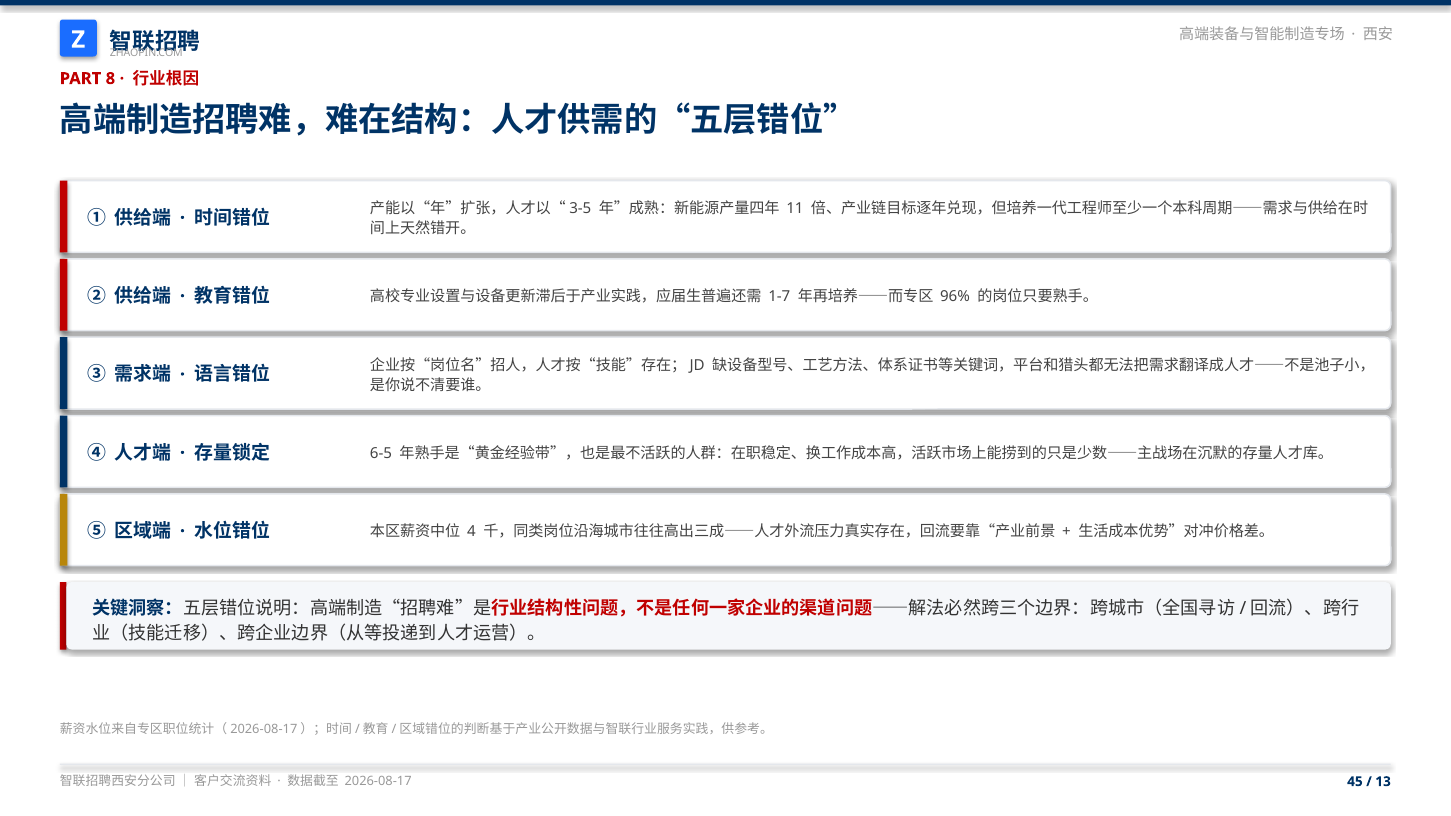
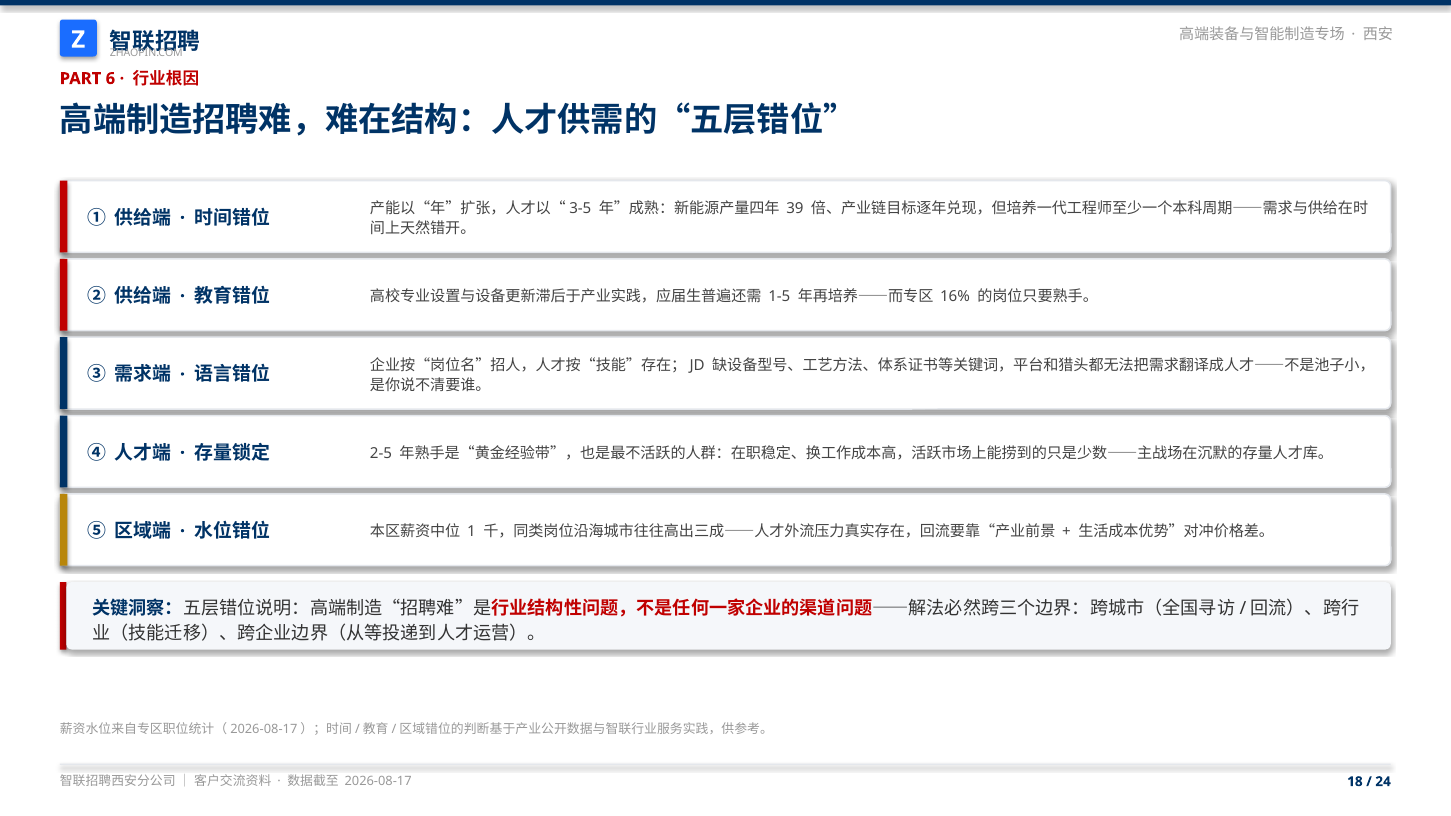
8: 8 -> 6 (110, 79)
11: 11 -> 39 (795, 208)
1-7: 1-7 -> 1-5 (779, 297)
96%: 96% -> 16% (955, 297)
6-5: 6-5 -> 2-5 (381, 454)
4: 4 -> 1 (471, 532)
45: 45 -> 18 (1355, 782)
13: 13 -> 24 (1383, 782)
